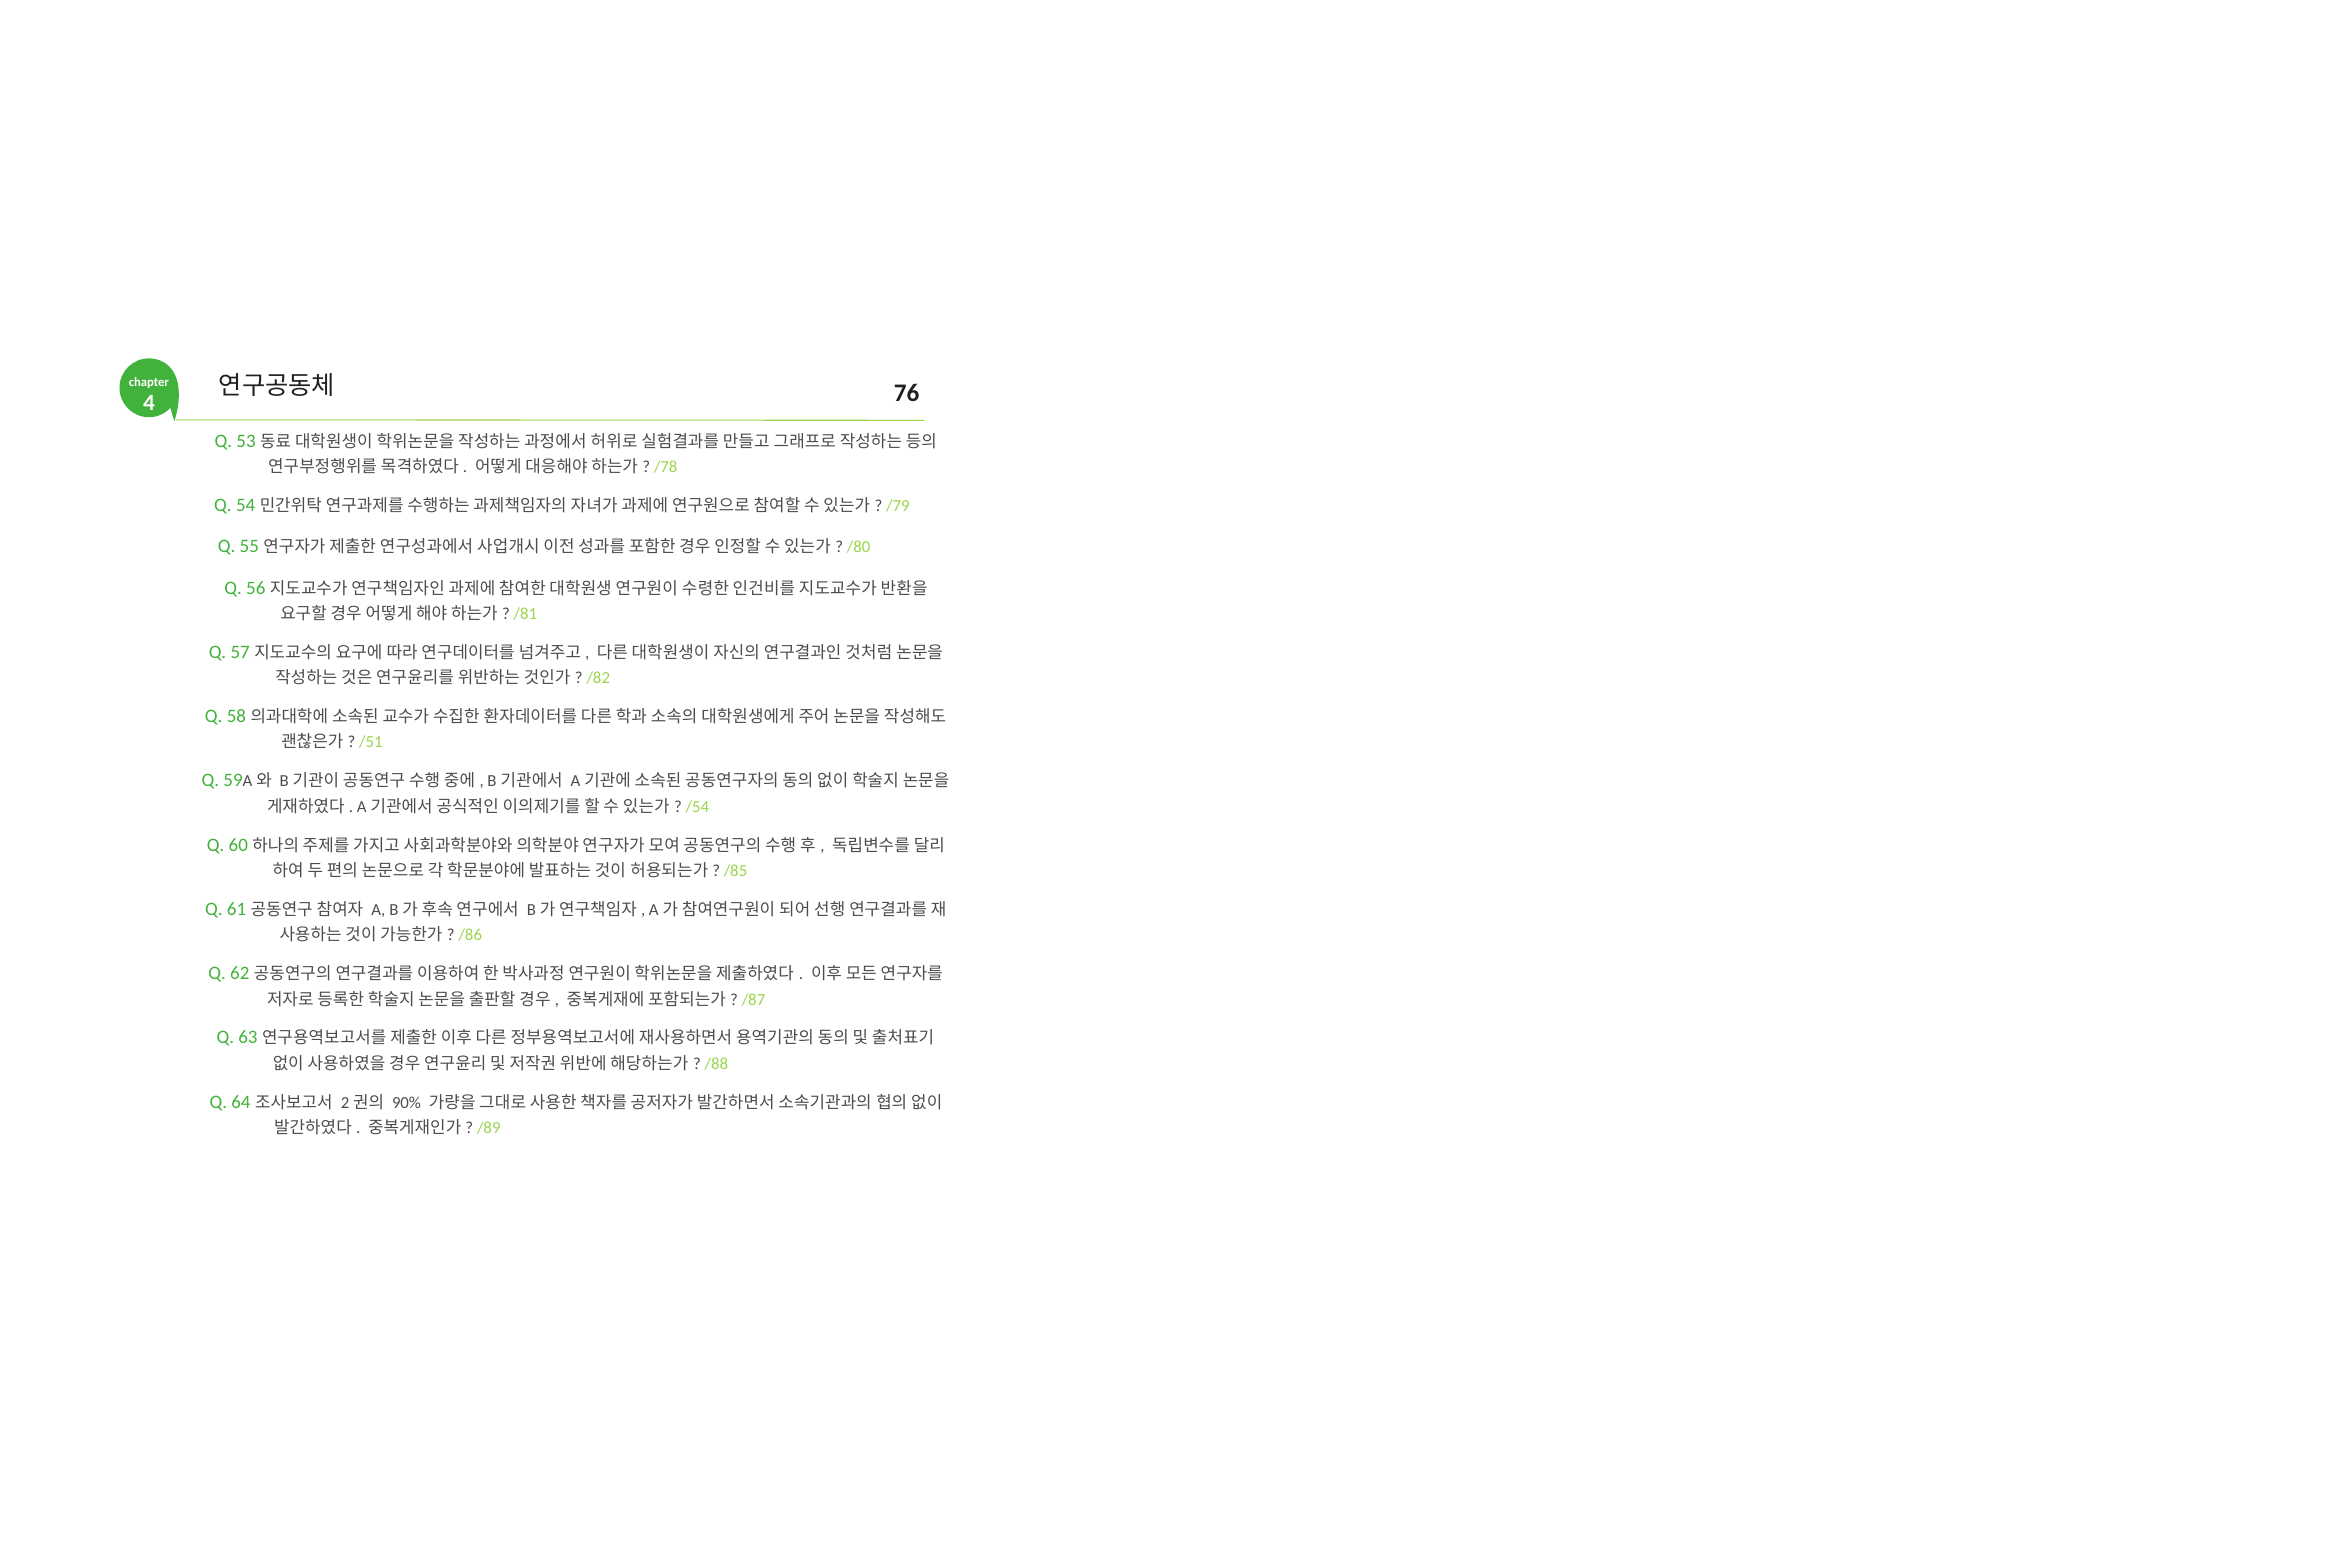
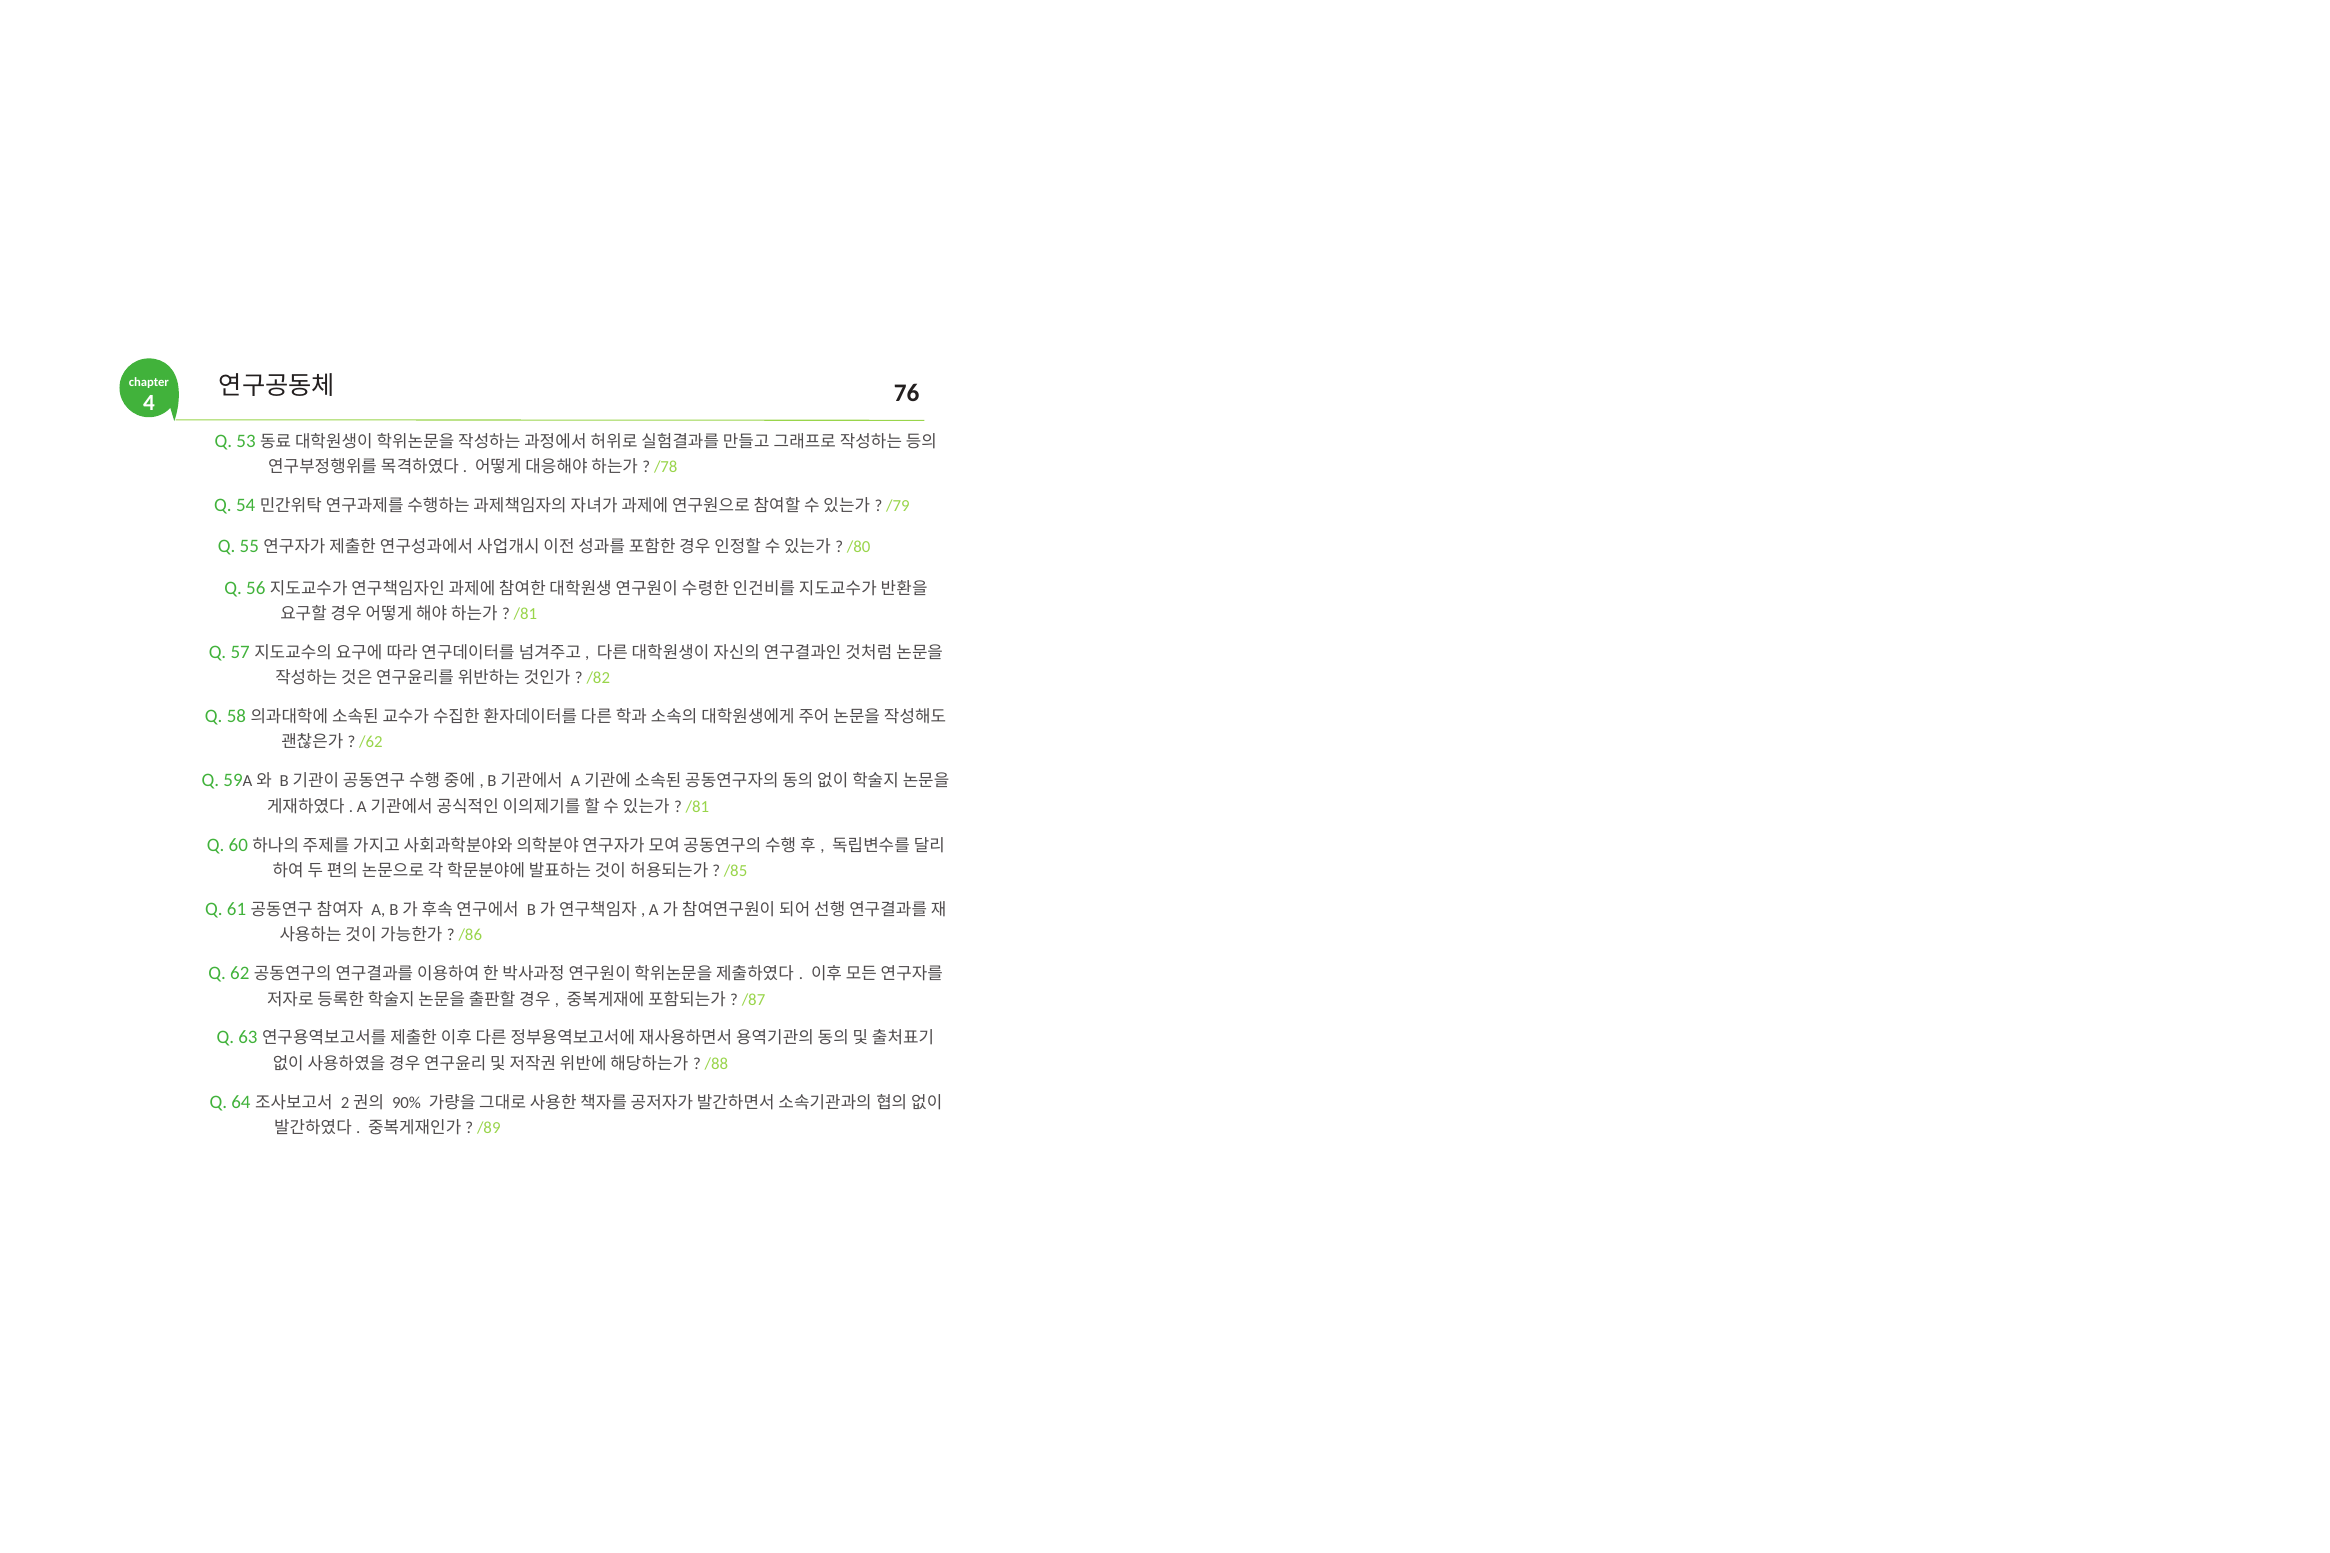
/51: /51 -> /62 (371, 742)
/54: /54 -> /81 (697, 807)
